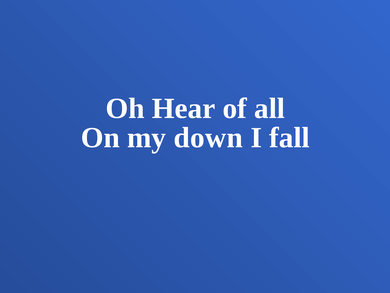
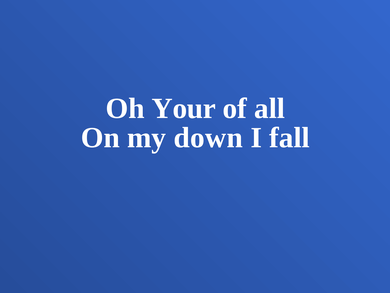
Hear: Hear -> Your (184, 108)
